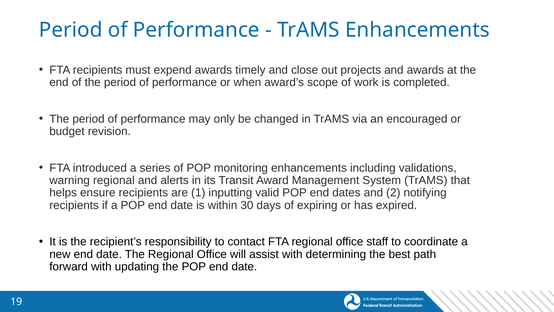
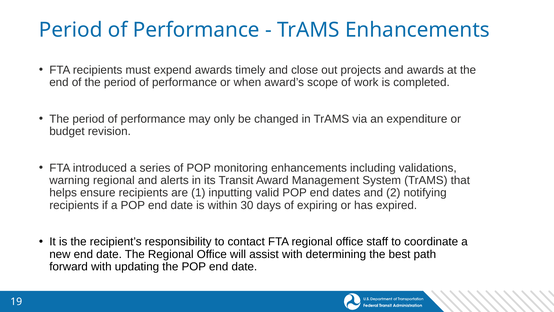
encouraged: encouraged -> expenditure (417, 119)
